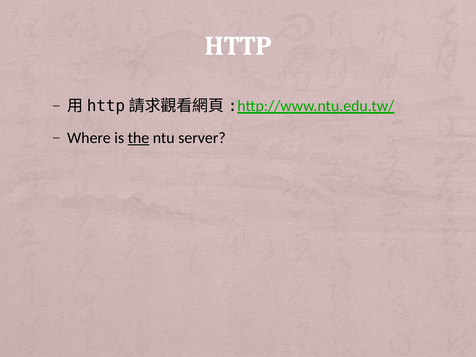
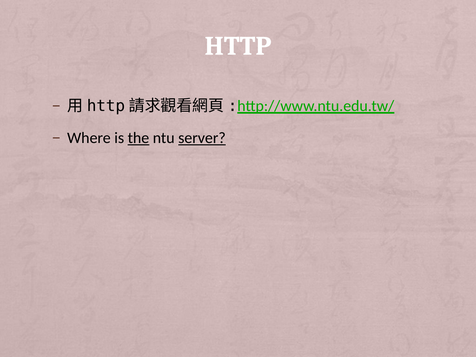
server underline: none -> present (202, 138)
